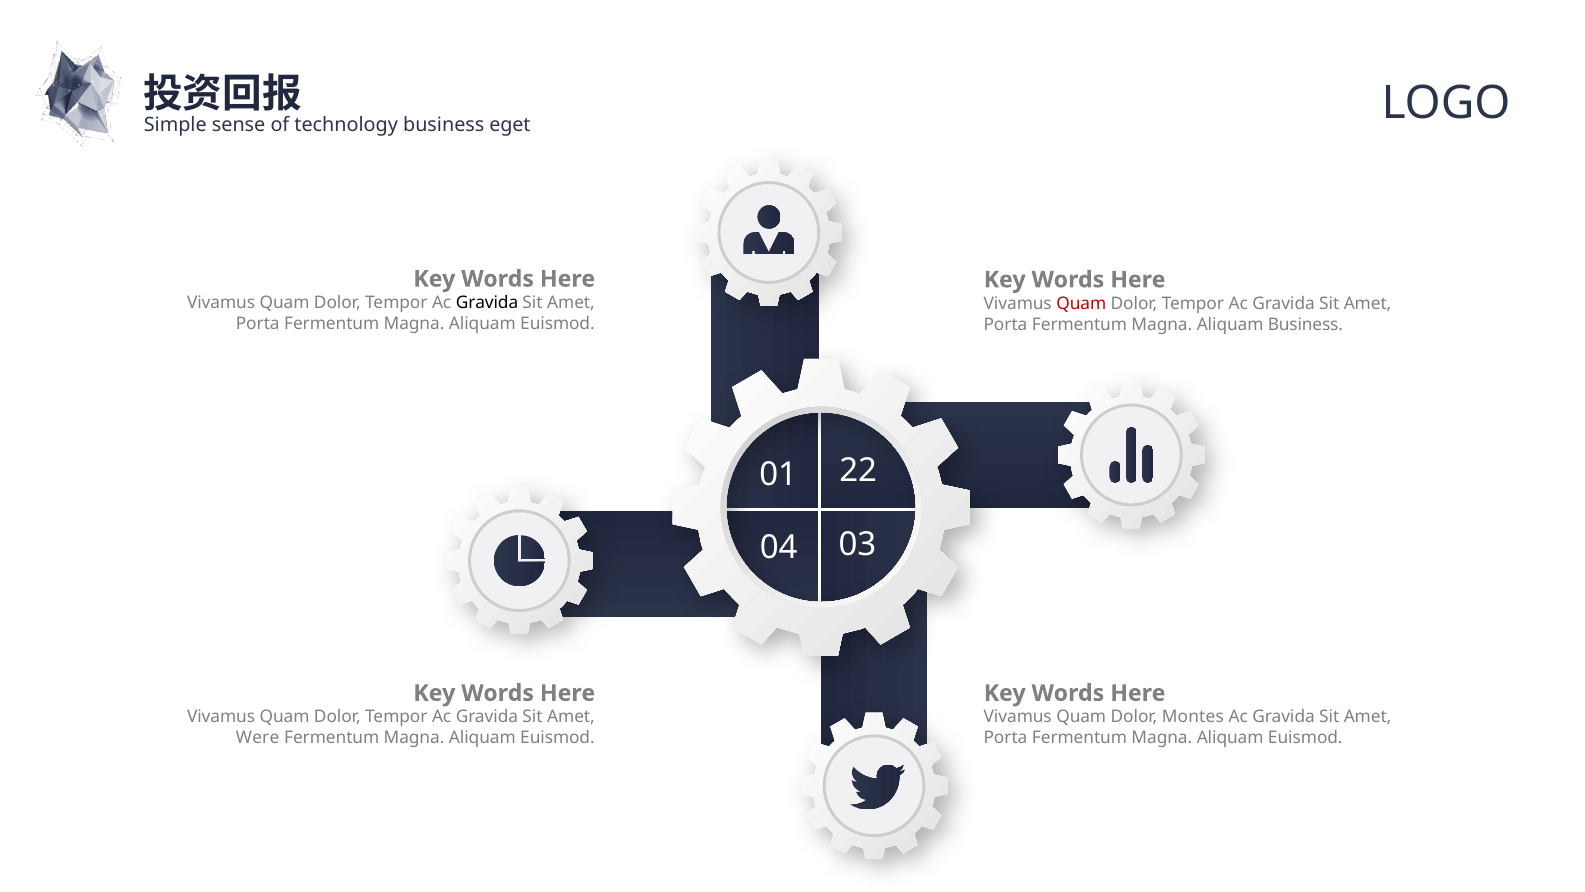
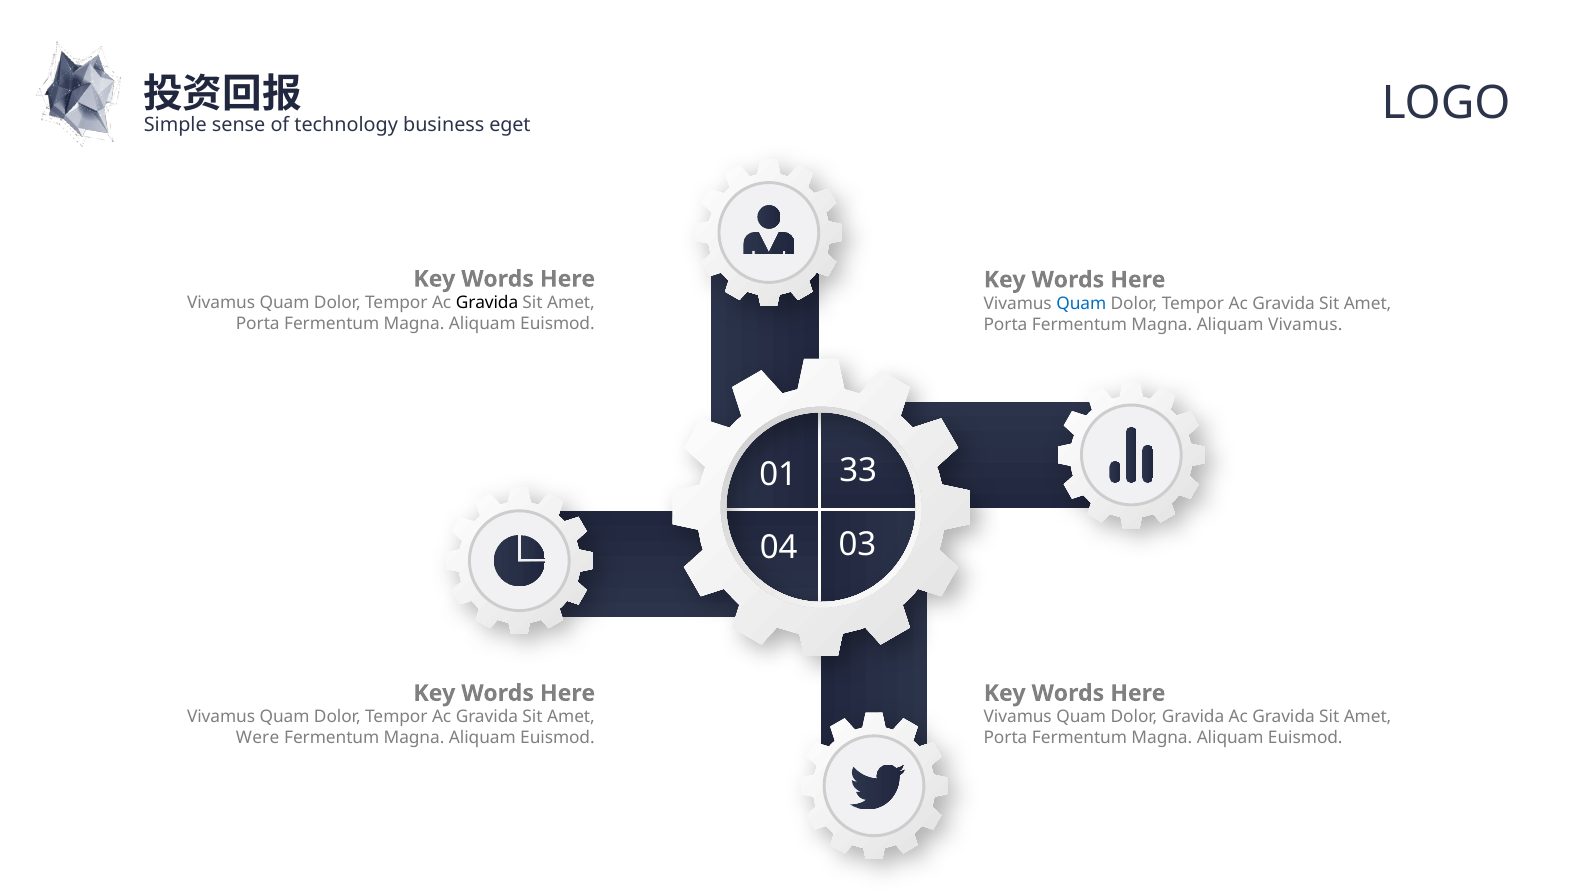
Quam colour: red -> blue (1081, 303)
Aliquam Business: Business -> Vivamus (1305, 324)
22: 22 -> 33 (858, 470)
Dolor Montes: Montes -> Gravida (1193, 717)
